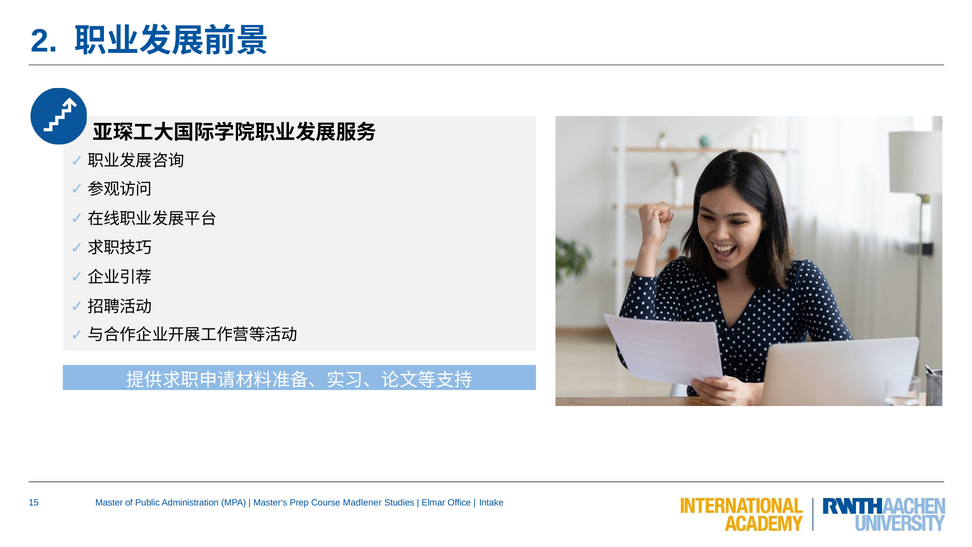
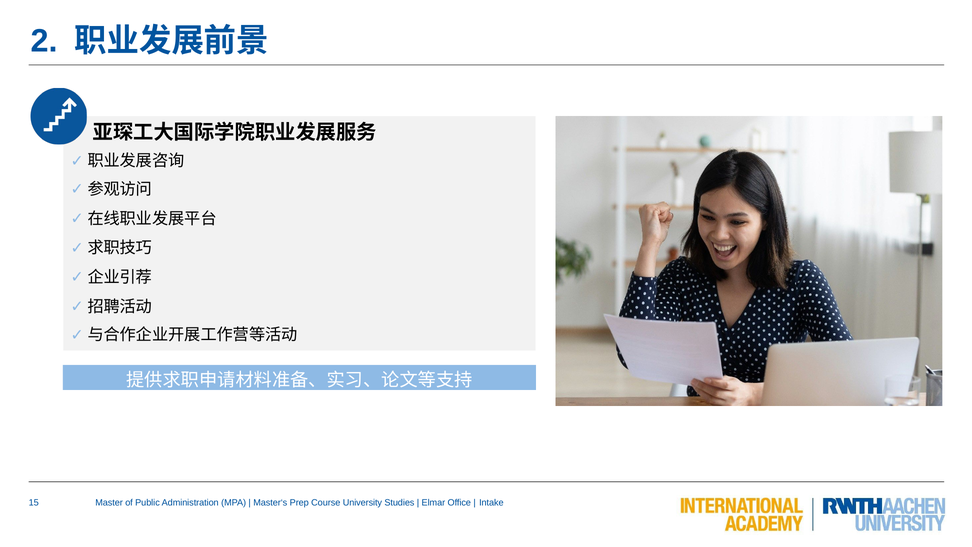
Madlener: Madlener -> University (362, 503)
